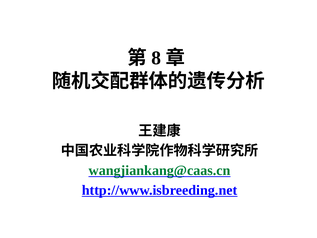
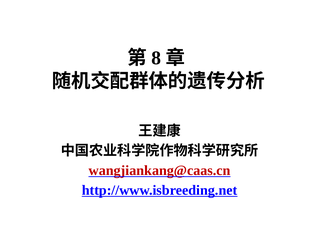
wangjiankang@caas.cn colour: green -> red (160, 170)
